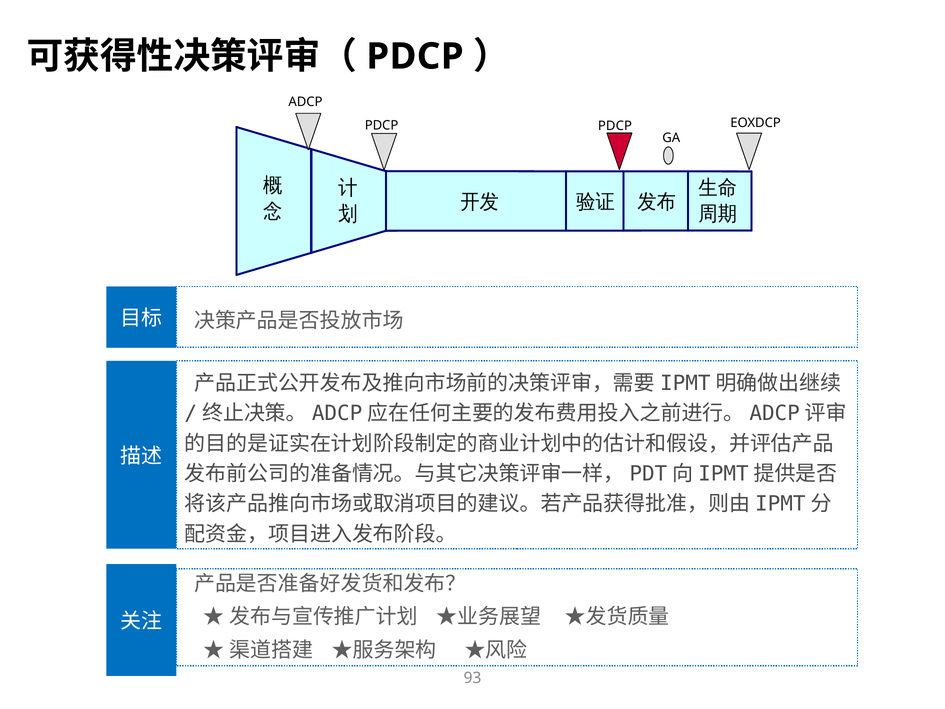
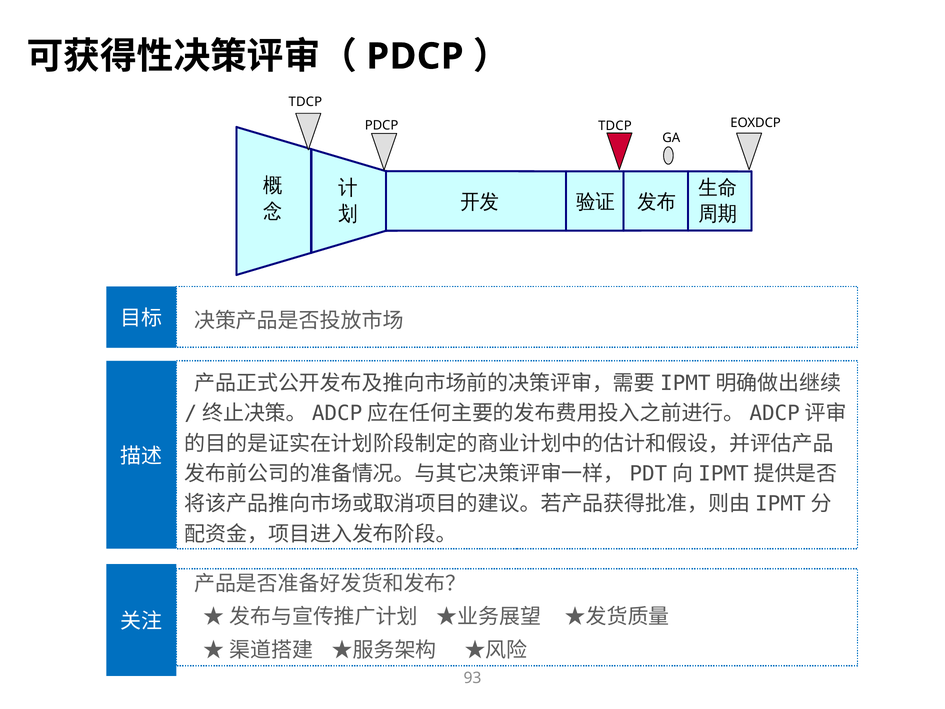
ADCP: ADCP -> TDCP (305, 102)
PDCP PDCP: PDCP -> TDCP (615, 126)
